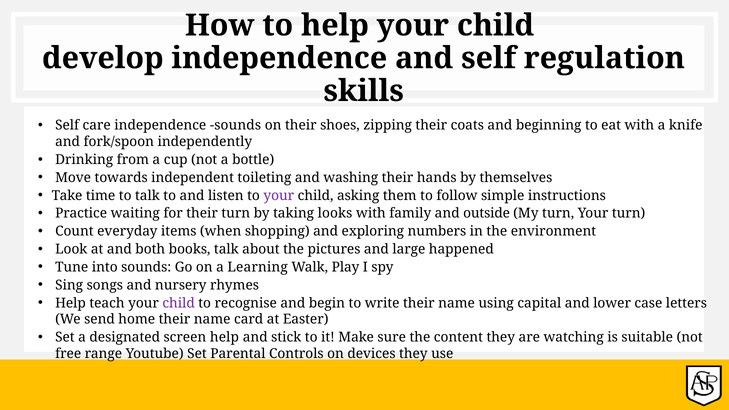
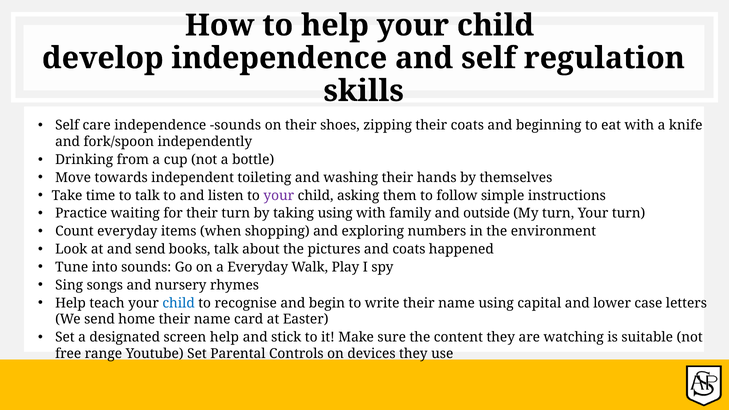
taking looks: looks -> using (335, 214)
and both: both -> send (150, 249)
and large: large -> coats (409, 249)
a Learning: Learning -> Everyday (258, 267)
child colour: purple -> blue (179, 303)
